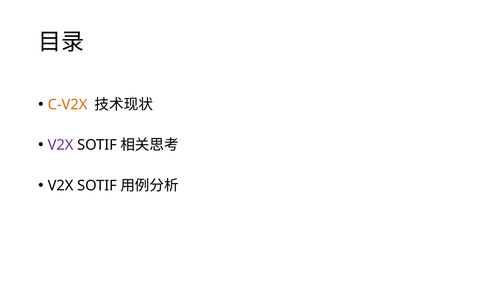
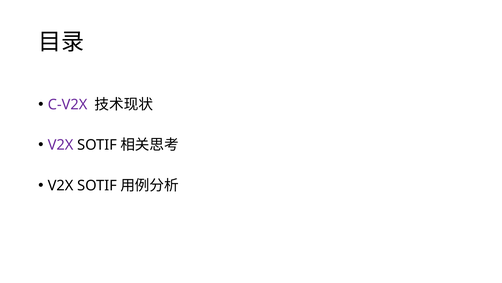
C-V2X colour: orange -> purple (68, 104)
